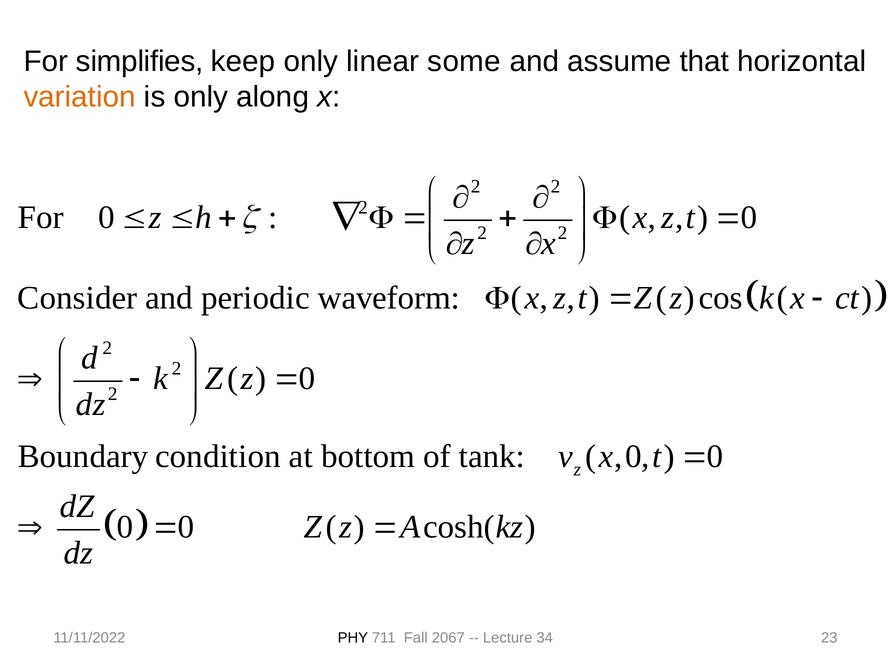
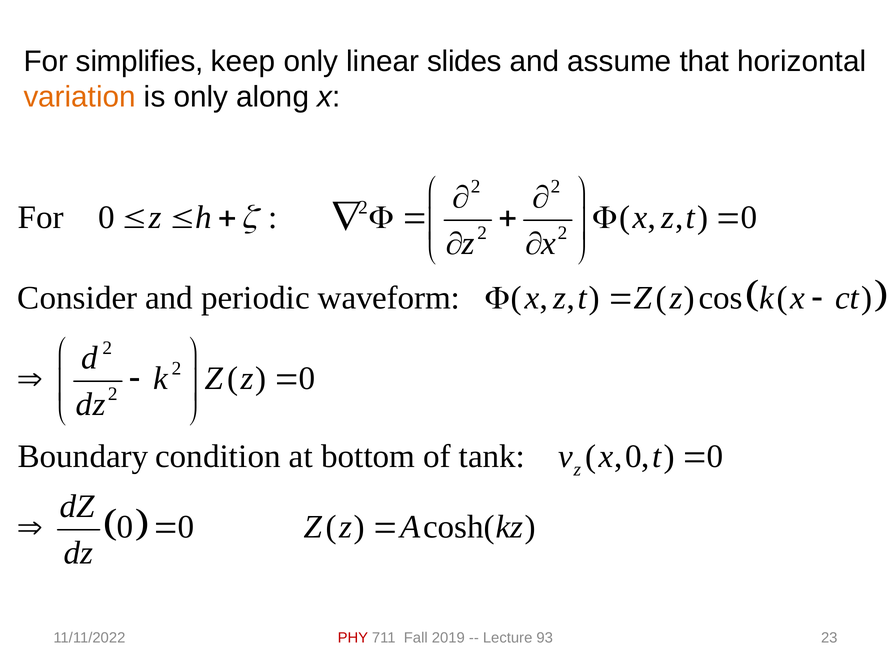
some: some -> slides (464, 61)
PHY colour: black -> red (353, 638)
2067: 2067 -> 2019 (448, 638)
34: 34 -> 93 (545, 638)
